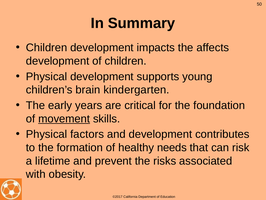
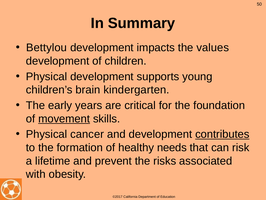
Children: Children -> Bettylou (46, 48)
affects: affects -> values (213, 48)
factors: factors -> cancer (87, 134)
contributes underline: none -> present (222, 134)
